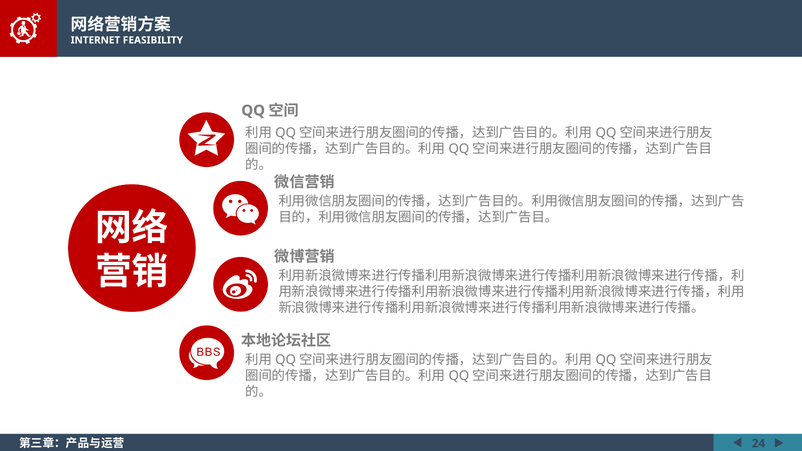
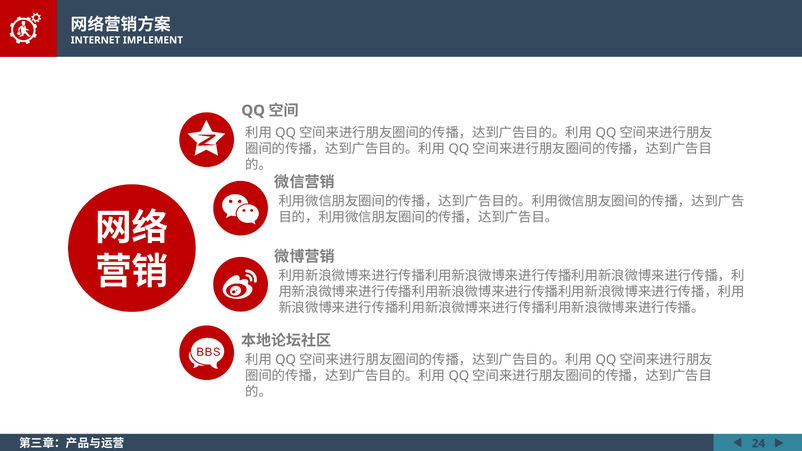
FEASIBILITY: FEASIBILITY -> IMPLEMENT (153, 40)
